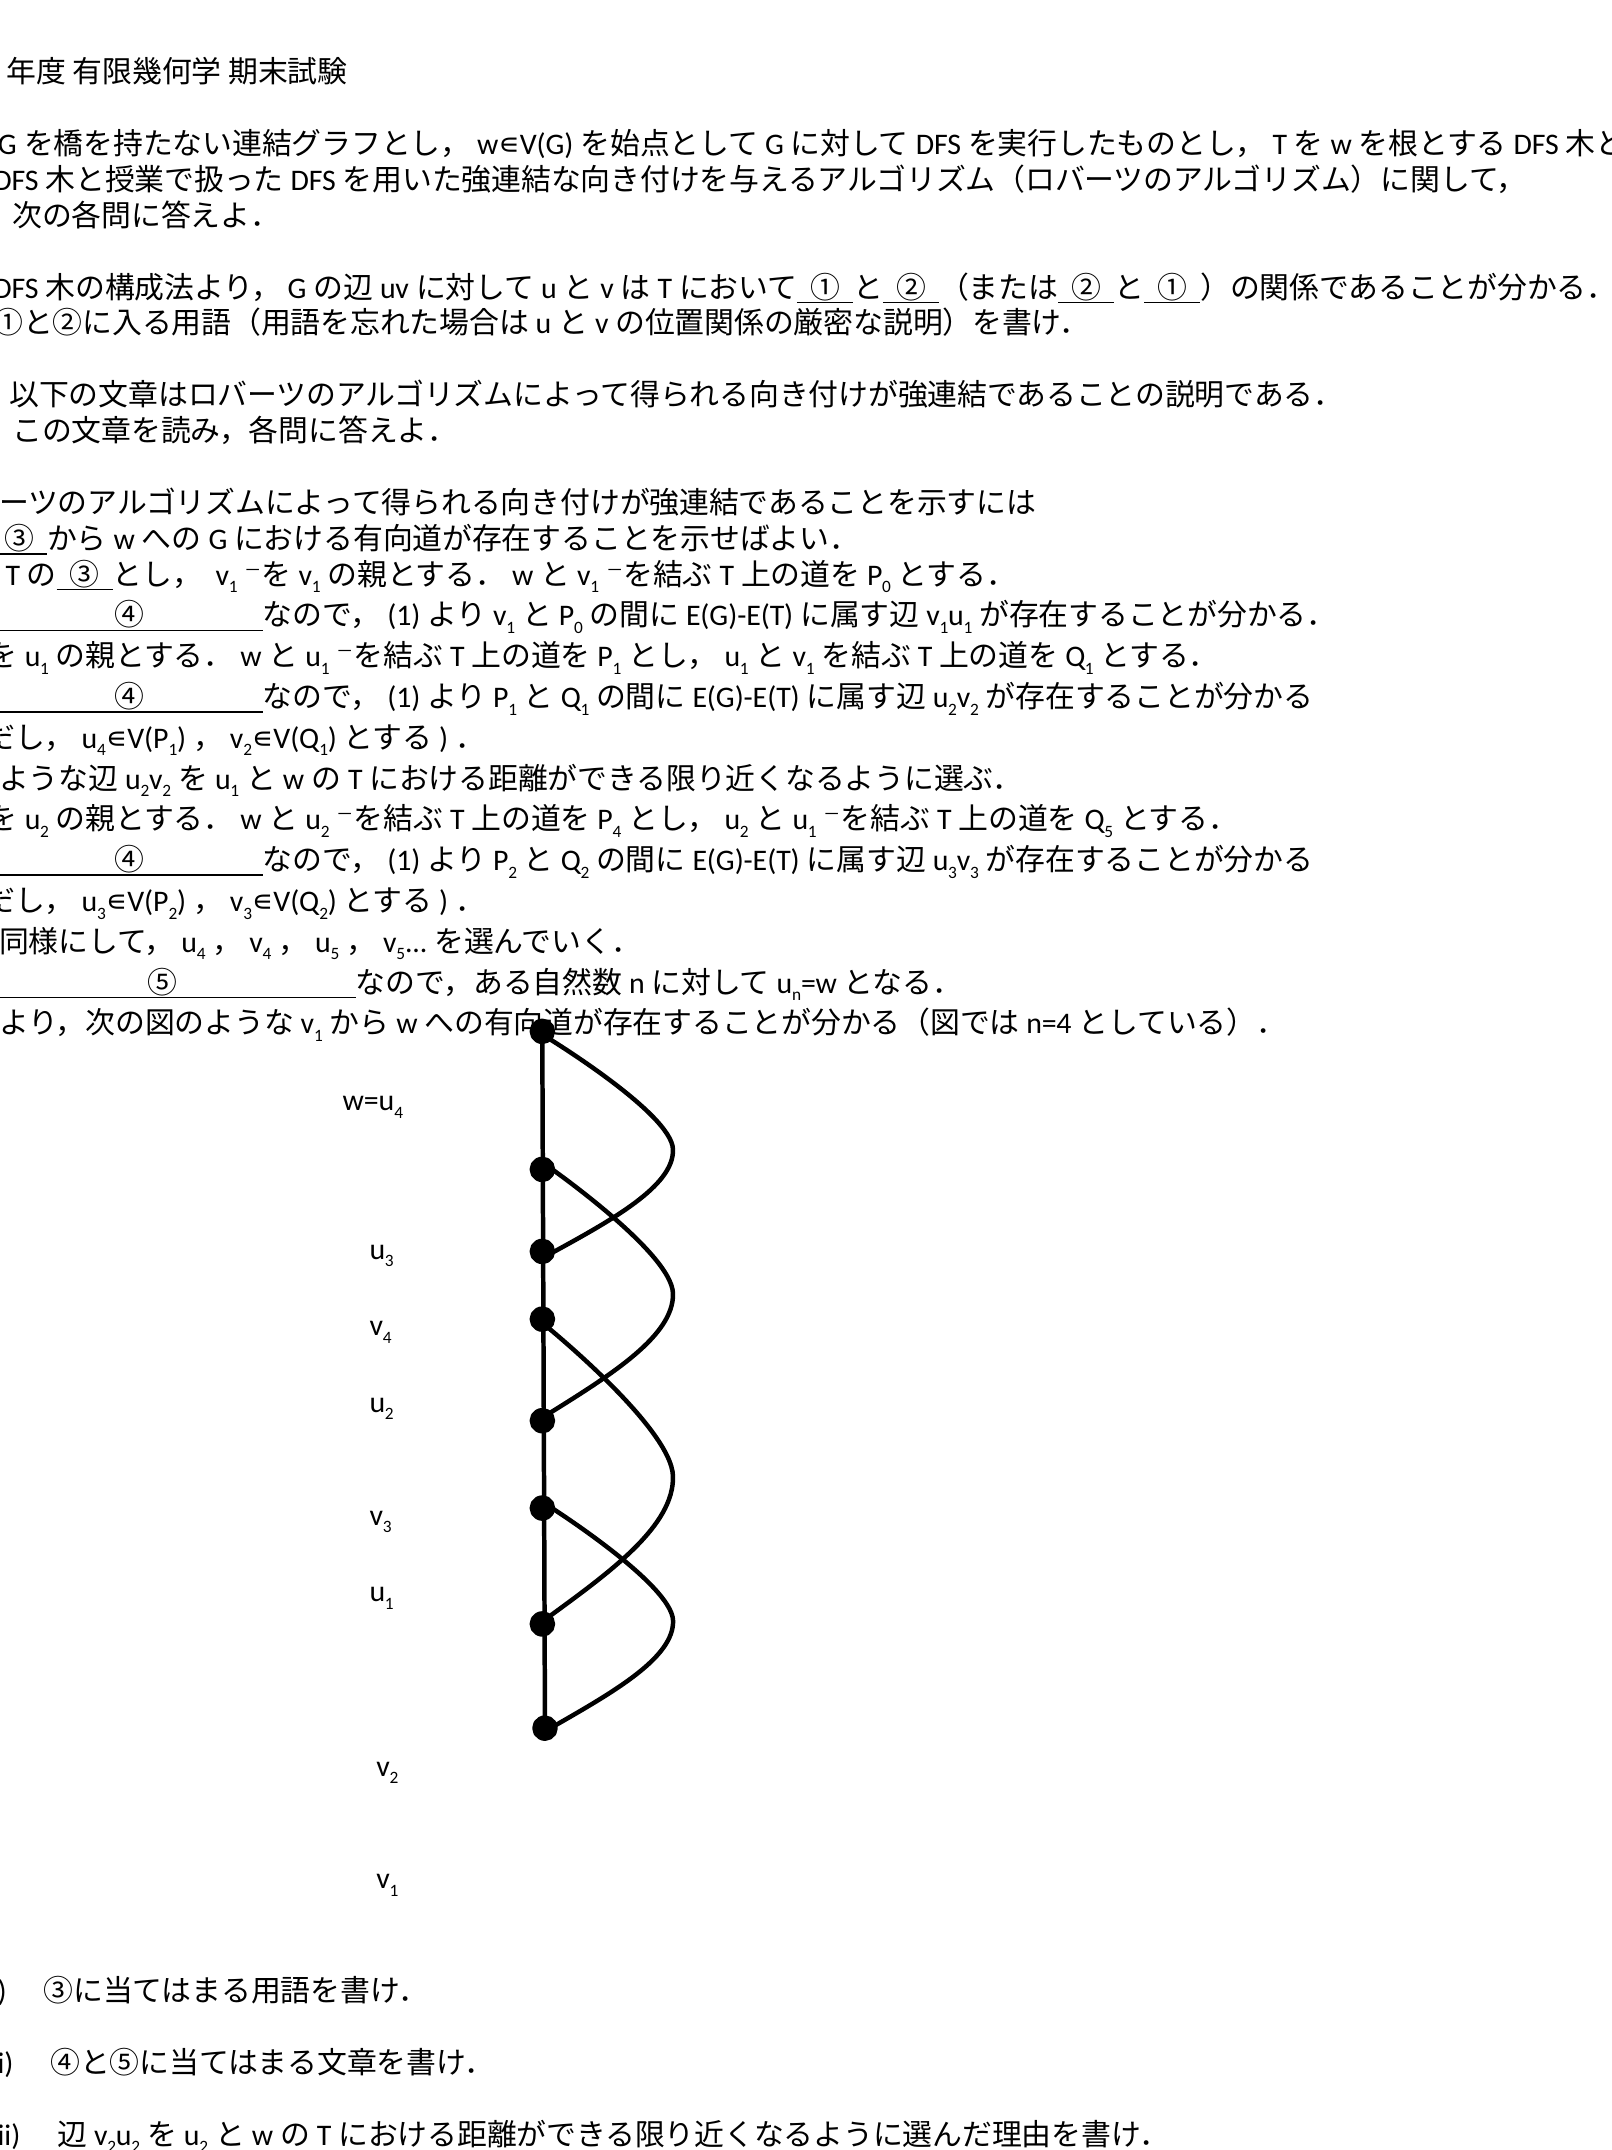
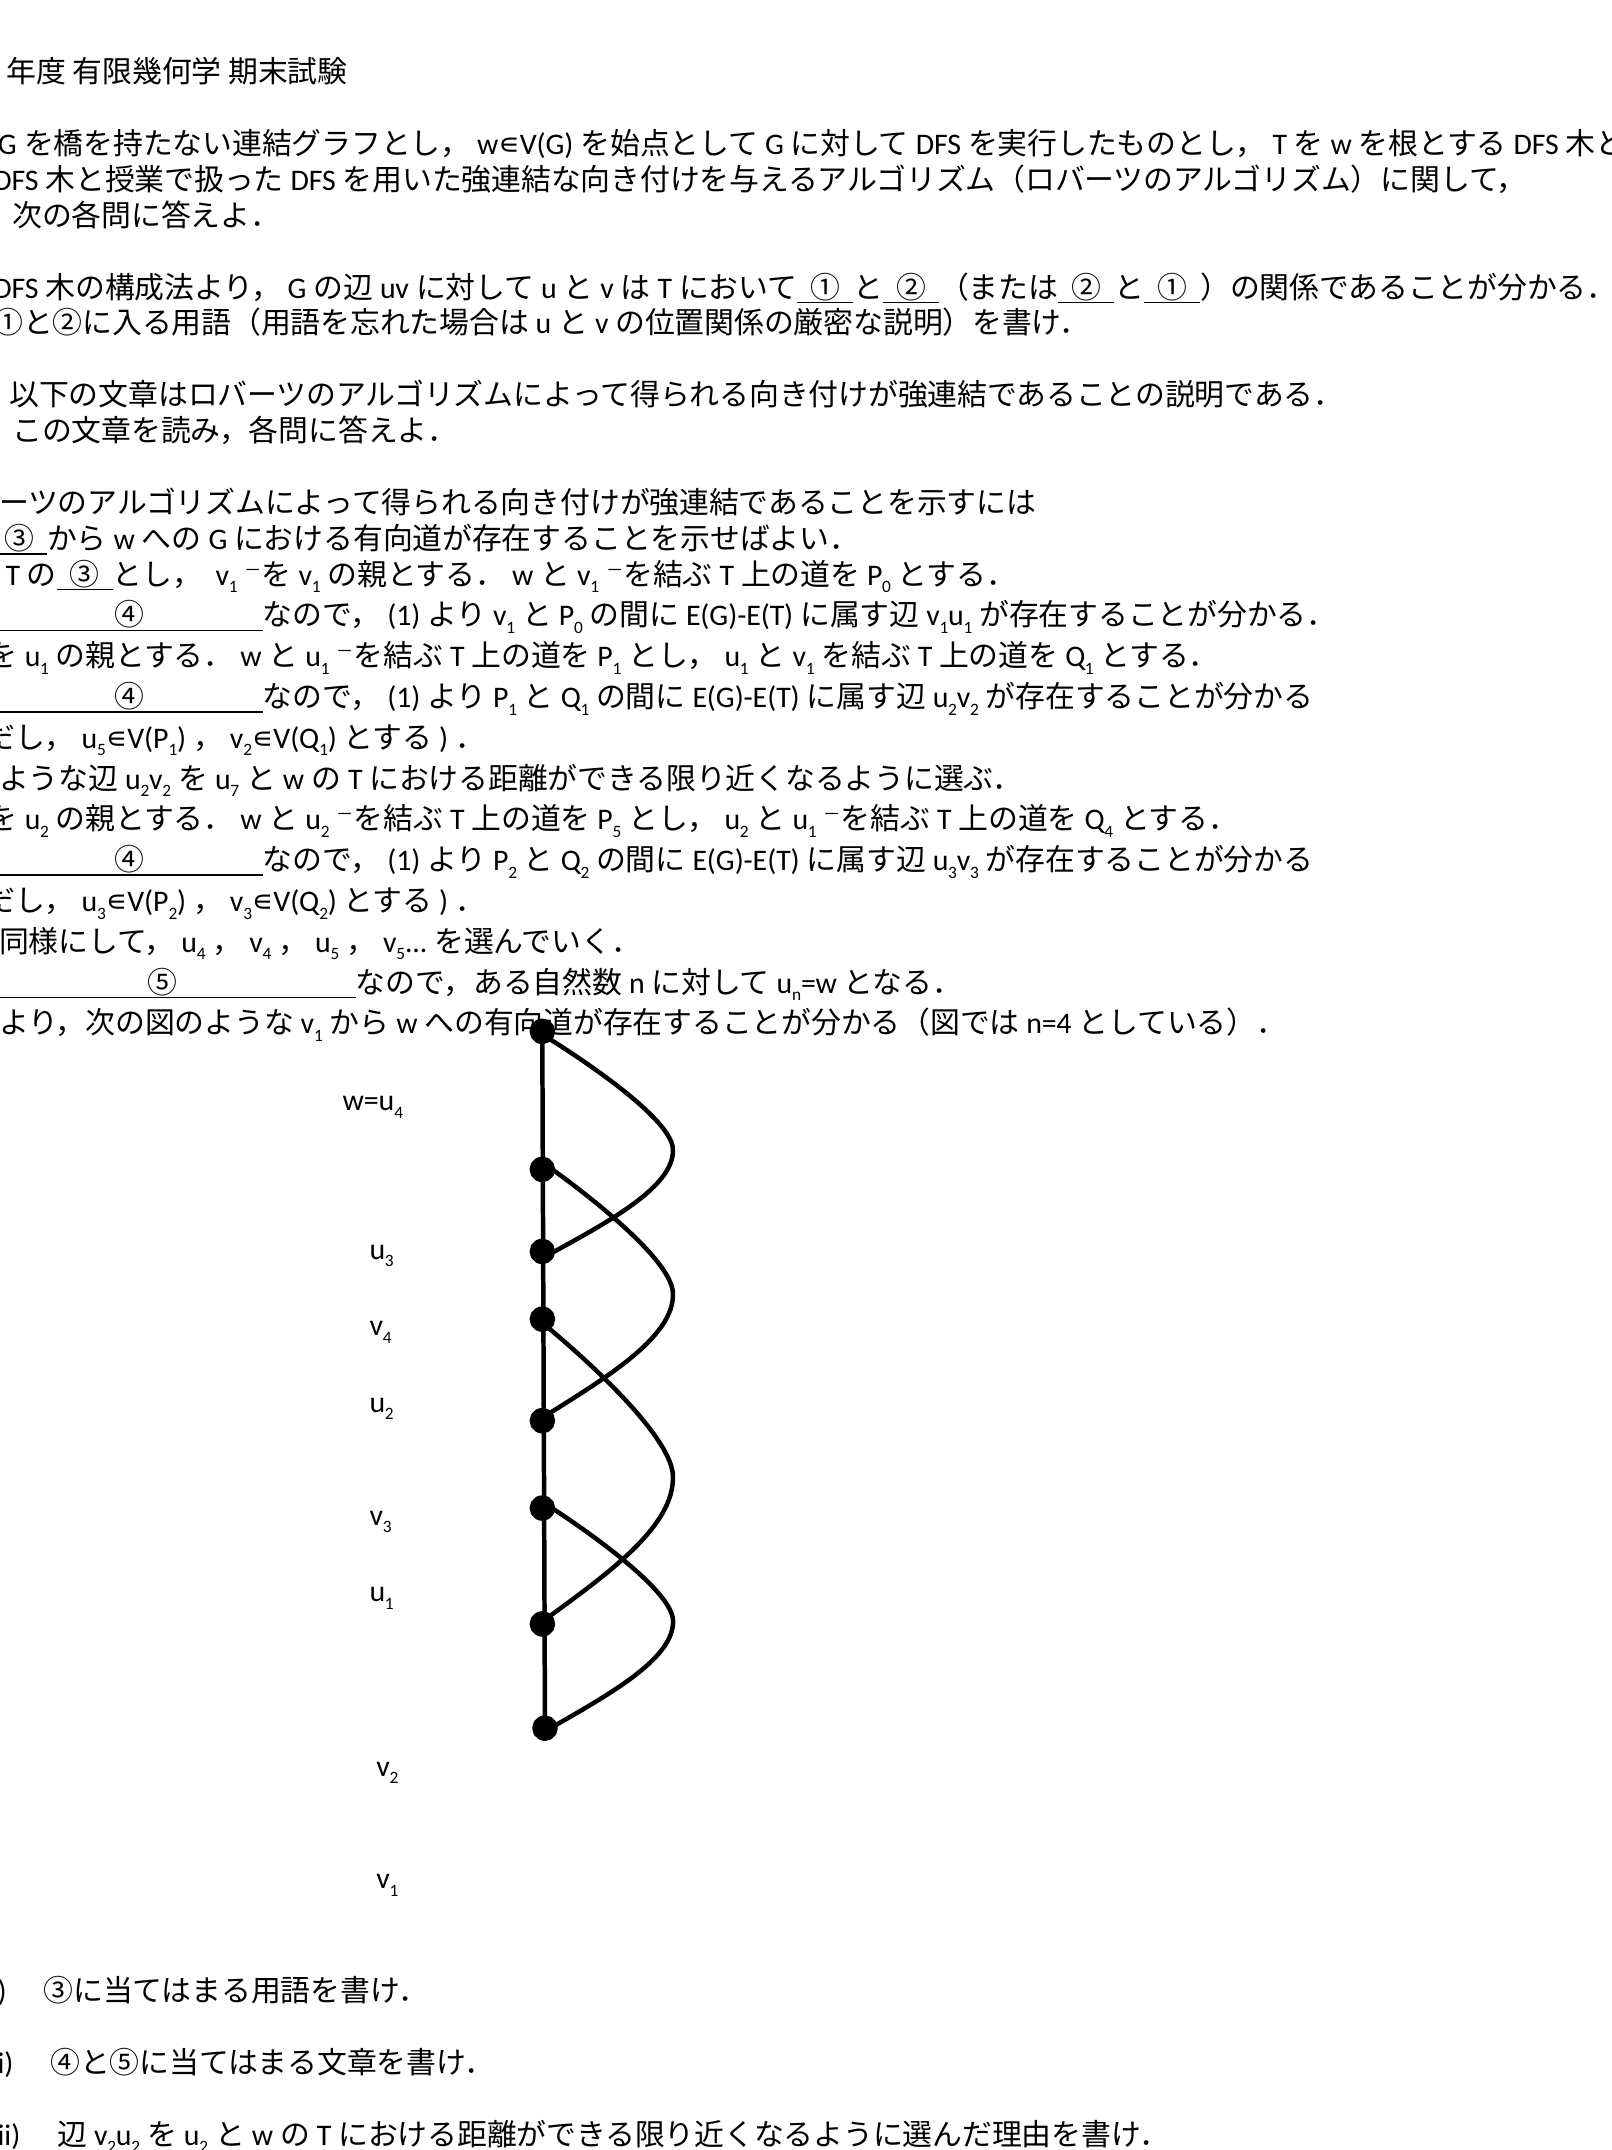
4: 4 -> 5 (101, 750)
1: 1 -> 7 (235, 791)
4: 4 -> 5 (617, 831)
5: 5 -> 4 (1109, 831)
